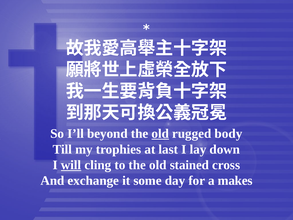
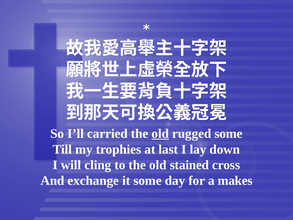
beyond: beyond -> carried (107, 134)
rugged body: body -> some (229, 134)
will underline: present -> none (71, 165)
